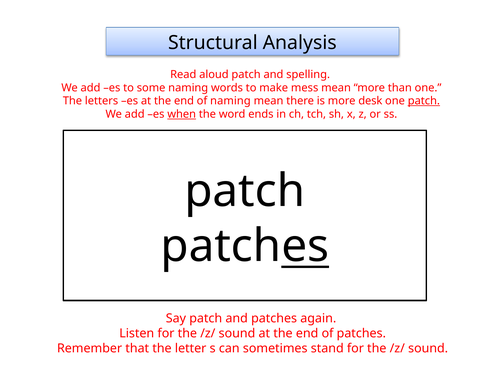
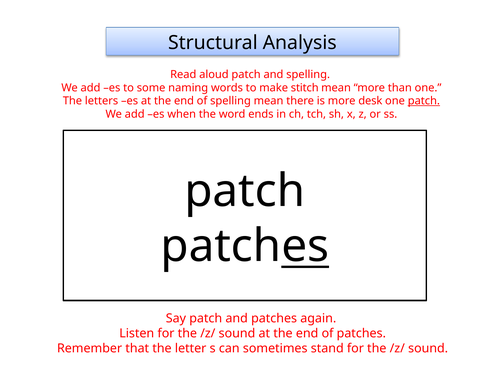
mess: mess -> stitch (305, 88)
of naming: naming -> spelling (230, 101)
when underline: present -> none (182, 114)
